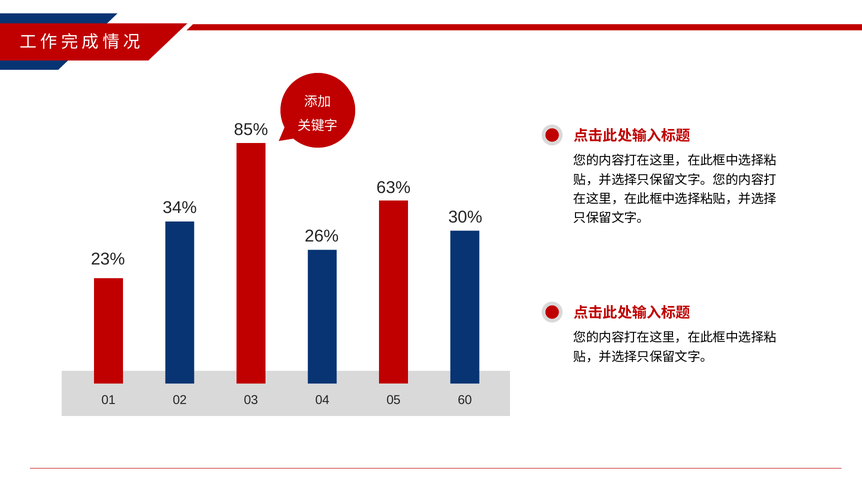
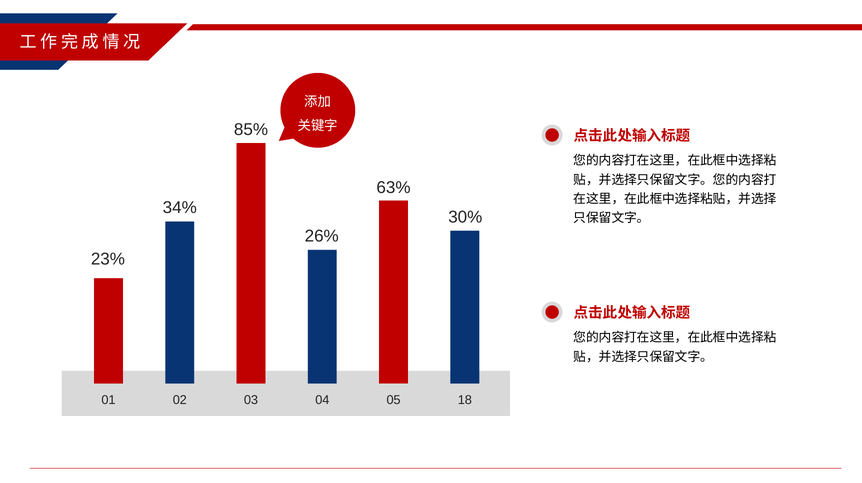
60: 60 -> 18 (465, 400)
